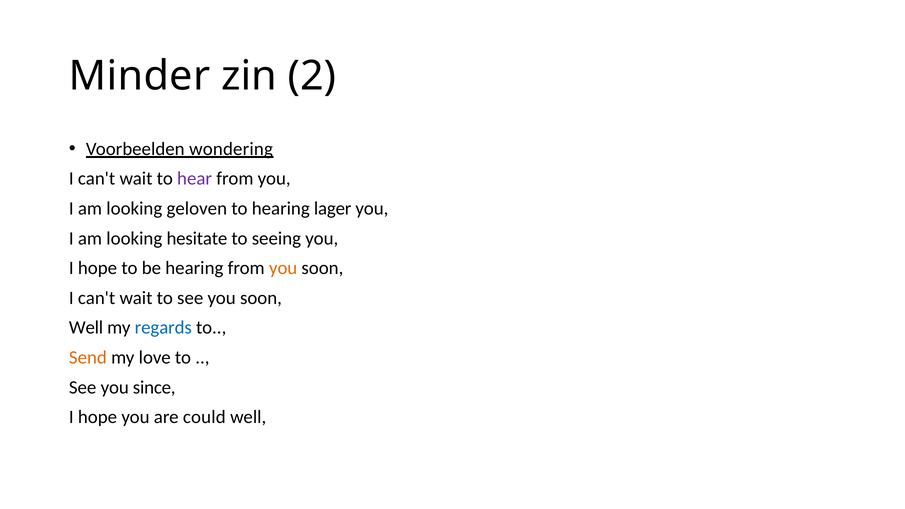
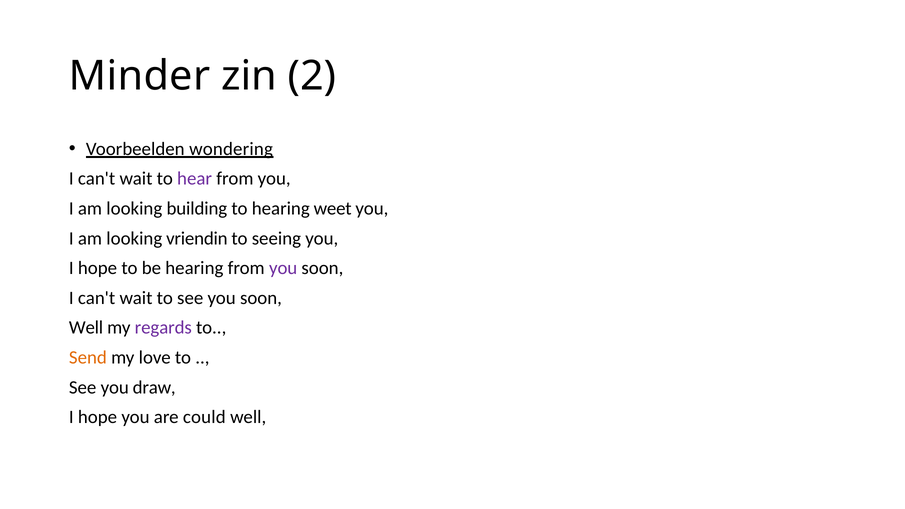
geloven: geloven -> building (197, 209)
lager: lager -> weet (333, 209)
hesitate: hesitate -> vriendin (197, 238)
you colour: orange -> purple (283, 268)
regards colour: blue -> purple (163, 328)
since: since -> draw (154, 387)
